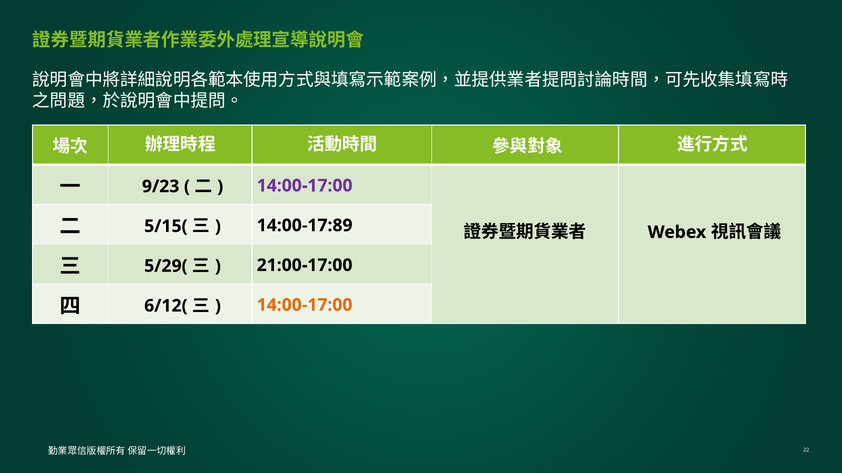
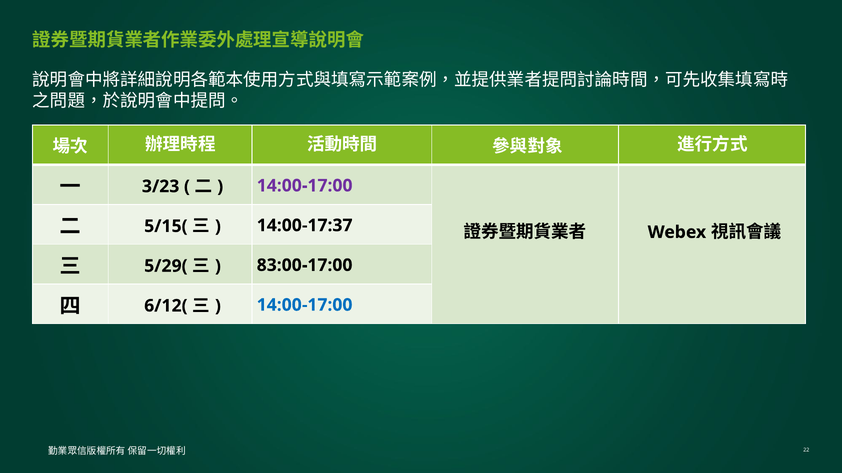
9/23: 9/23 -> 3/23 (161, 187)
14:00-17:89: 14:00-17:89 -> 14:00-17:37 (305, 226)
21:00-17:00: 21:00-17:00 -> 83:00-17:00 (305, 266)
14:00-17:00 colour: orange -> blue (305, 305)
